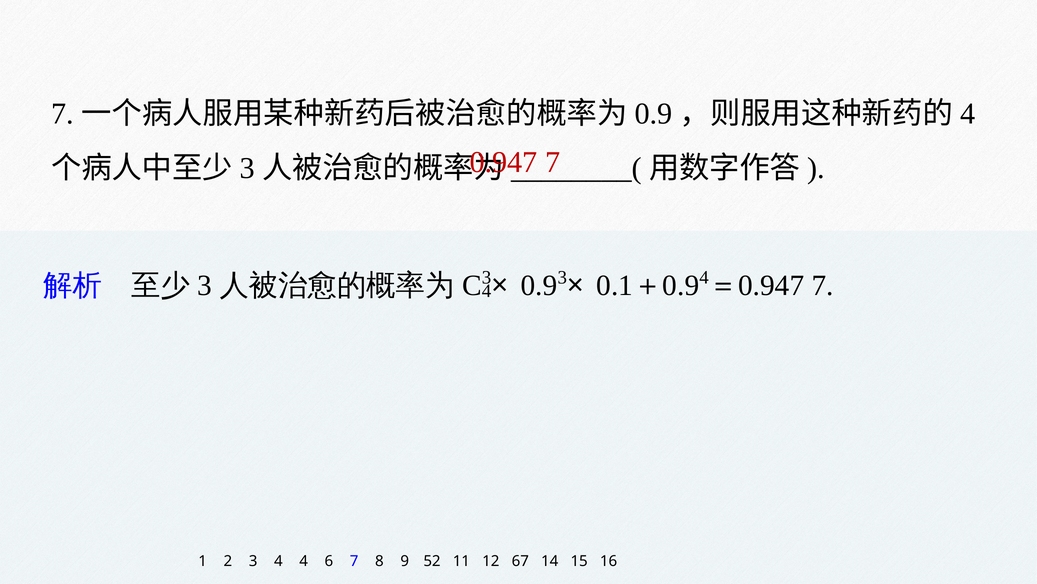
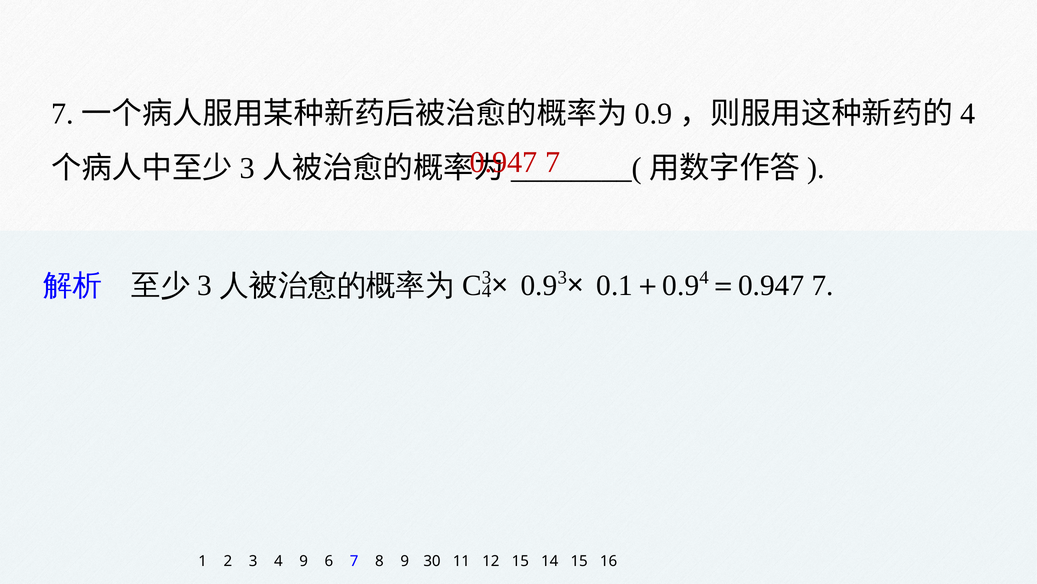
4 4: 4 -> 9 (304, 561)
52: 52 -> 30 (432, 561)
12 67: 67 -> 15 (520, 561)
